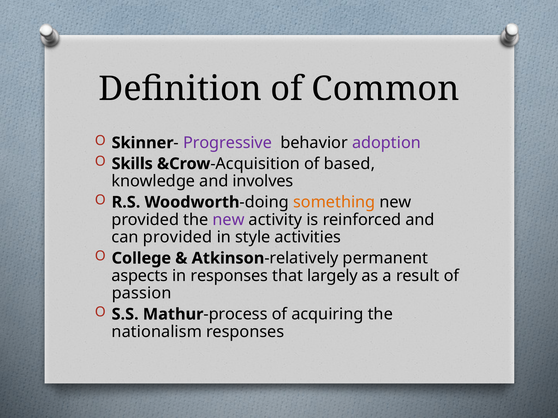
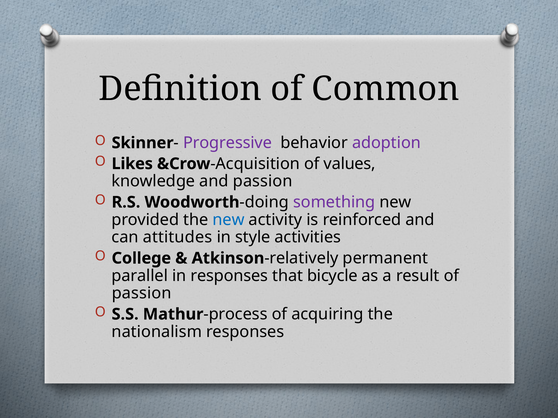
Skills: Skills -> Likes (132, 164)
based: based -> values (350, 164)
and involves: involves -> passion (263, 182)
something colour: orange -> purple (334, 202)
new colour: purple -> blue (229, 220)
can provided: provided -> attitudes (178, 238)
aspects: aspects -> parallel (140, 276)
largely: largely -> bicycle (332, 276)
